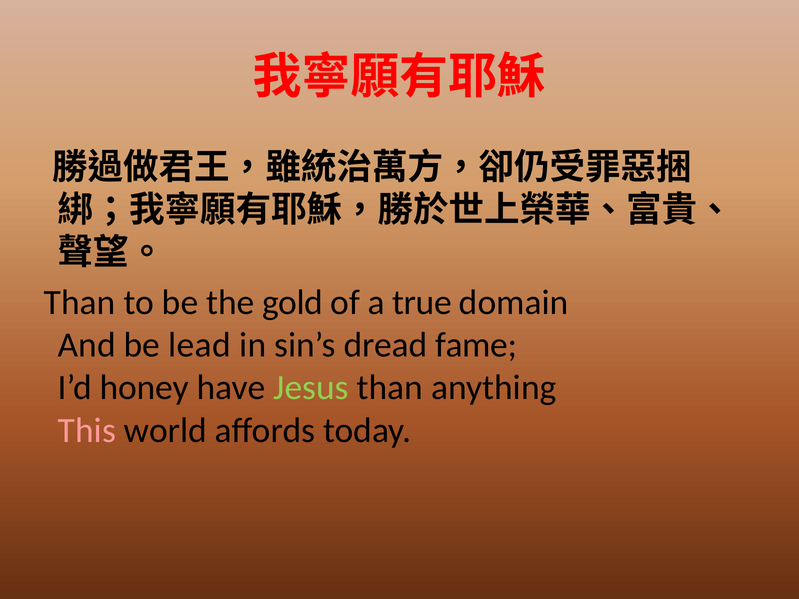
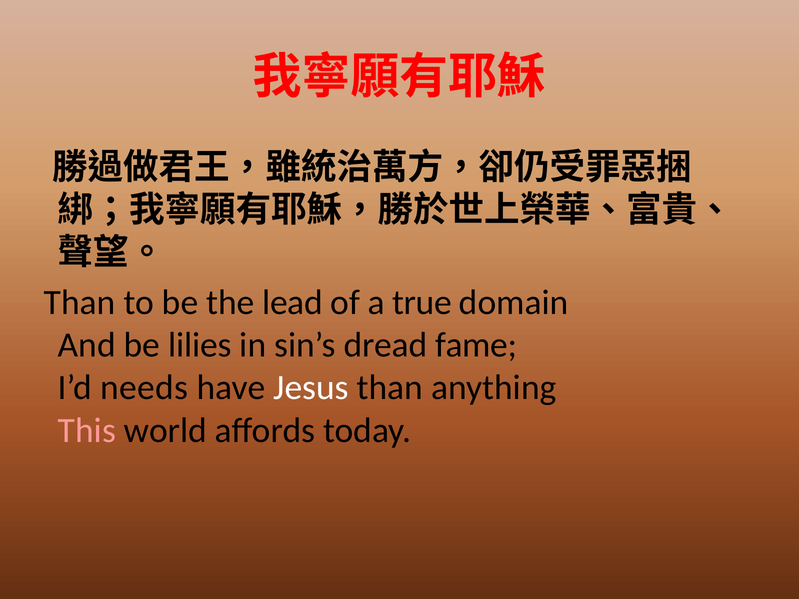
gold: gold -> lead (293, 303)
lead: lead -> lilies (200, 345)
honey: honey -> needs (144, 388)
Jesus colour: light green -> white (311, 388)
